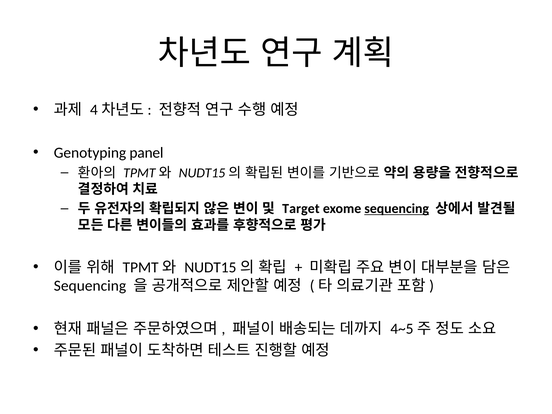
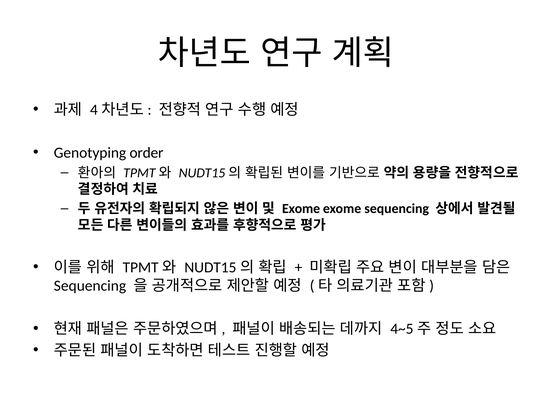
panel: panel -> order (146, 153)
Target: Target -> Exome (301, 209)
sequencing underline: present -> none (397, 209)
